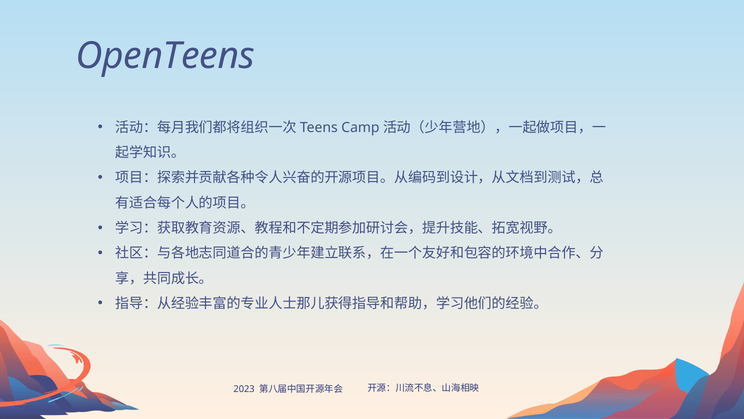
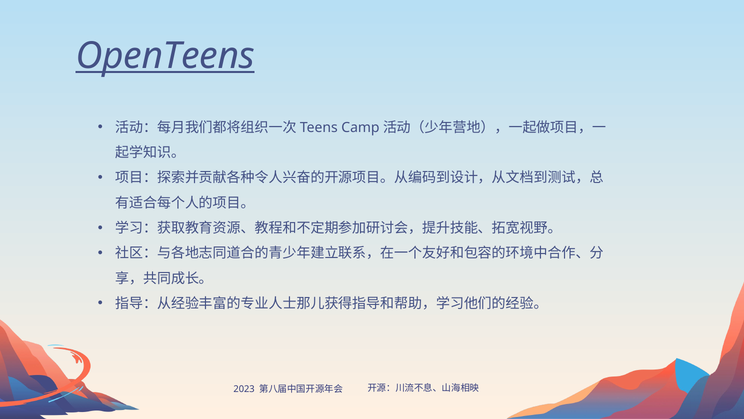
OpenTeens underline: none -> present (165, 56)
